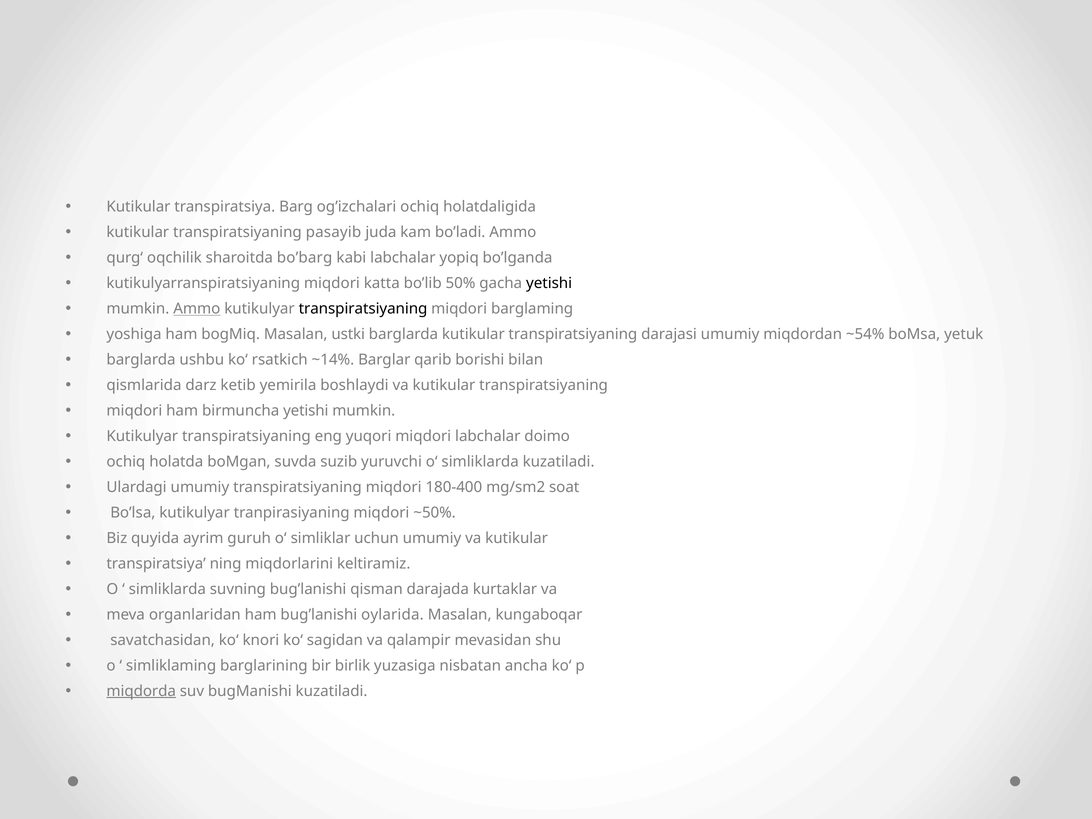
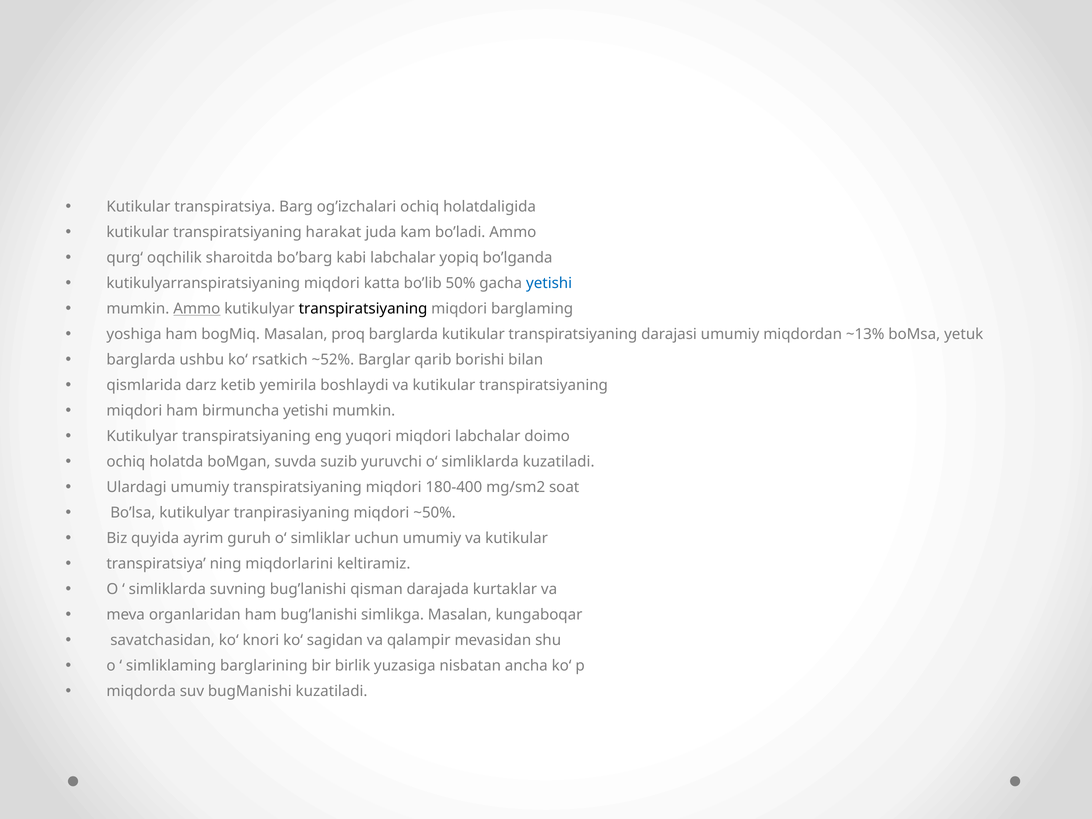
pasayib: pasayib -> harakat (333, 232)
yetishi colour: black -> blue (549, 283)
ustki: ustki -> proq (348, 334)
~54%: ~54% -> ~13% (865, 334)
~14%: ~14% -> ~52% (333, 360)
oylarida: oylarida -> simlikga (393, 615)
miqdorda underline: present -> none (141, 691)
